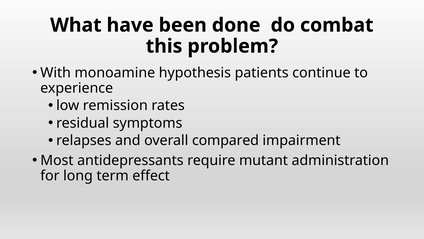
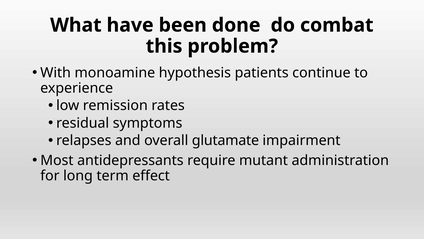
compared: compared -> glutamate (225, 140)
